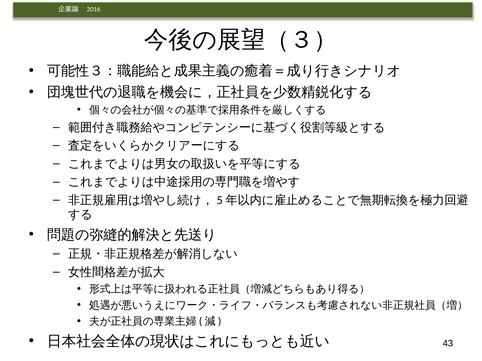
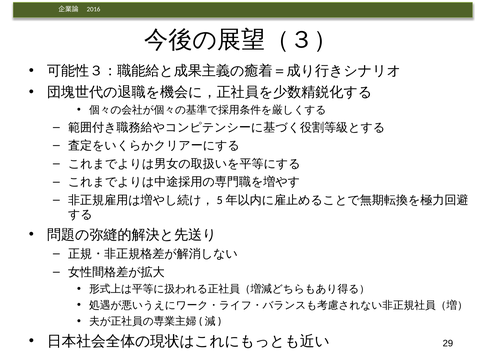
43: 43 -> 29 (448, 344)
